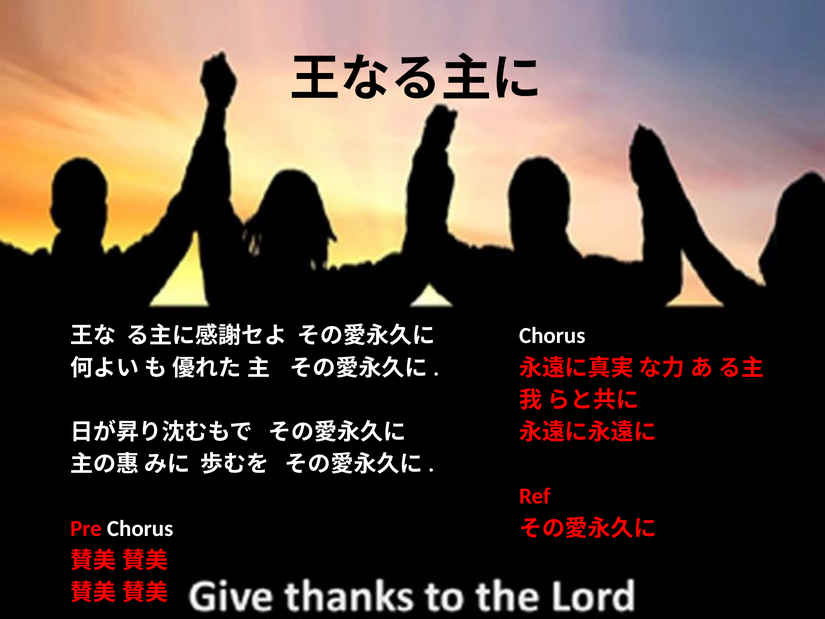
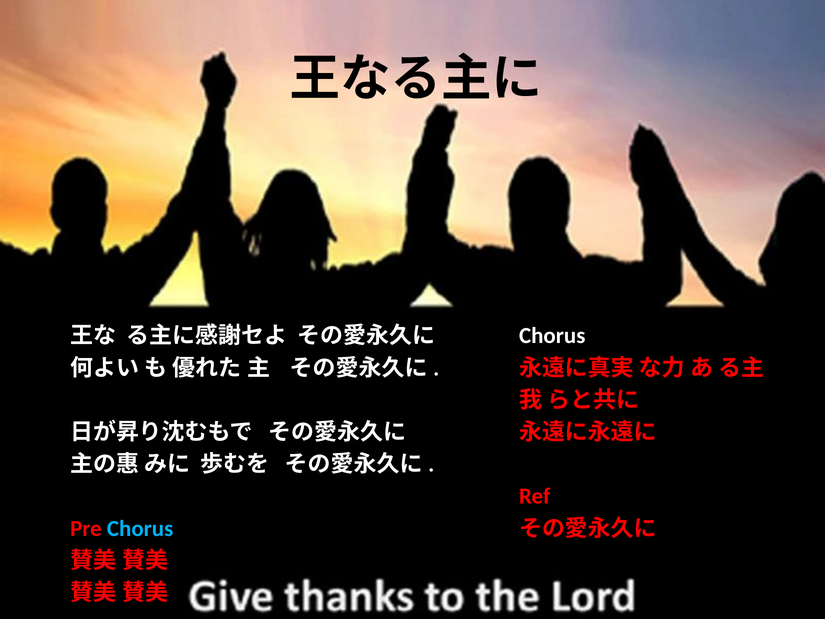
Chorus colour: white -> light blue (140, 528)
